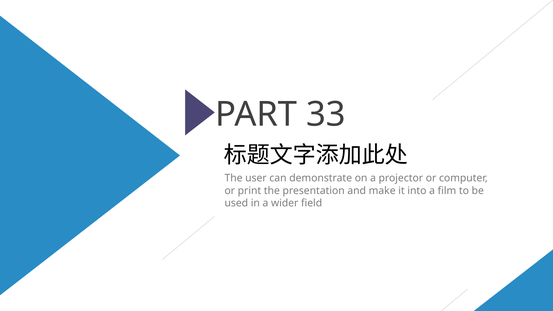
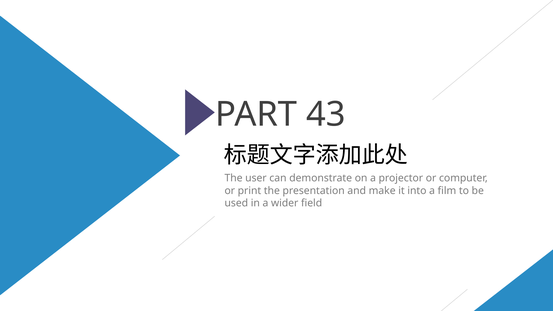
33: 33 -> 43 (326, 115)
